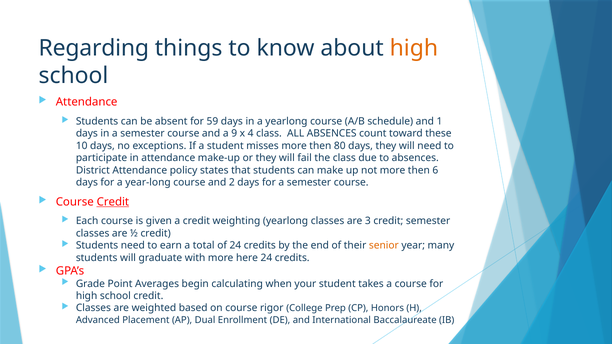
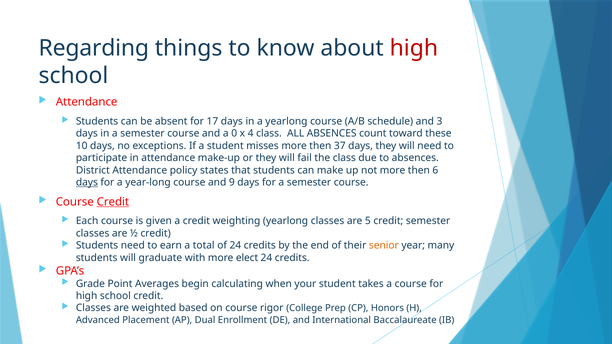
high colour: orange -> red (414, 48)
59: 59 -> 17 (212, 121)
1: 1 -> 3 (440, 121)
9: 9 -> 0 (234, 134)
80: 80 -> 37 (340, 146)
days underline: none -> present (87, 183)
2: 2 -> 9 (232, 183)
3: 3 -> 5 (368, 221)
here: here -> elect (247, 258)
